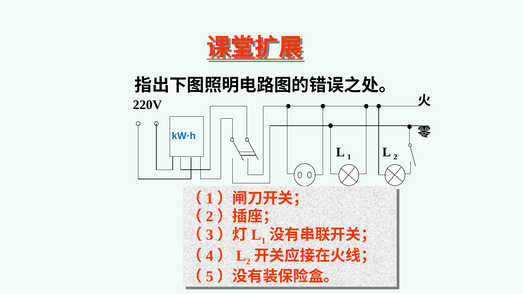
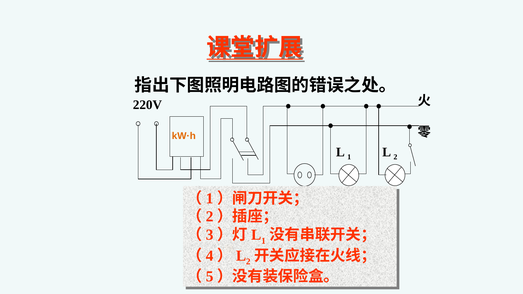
kW·h colour: blue -> orange (184, 136)
